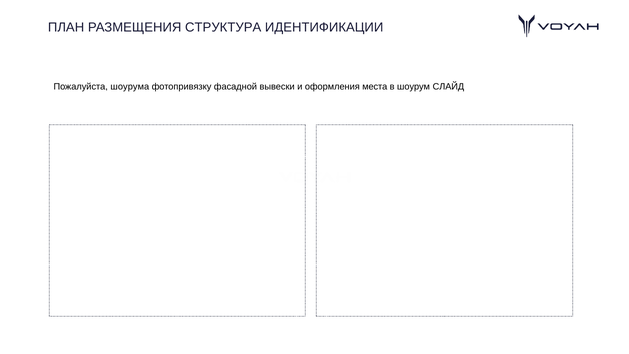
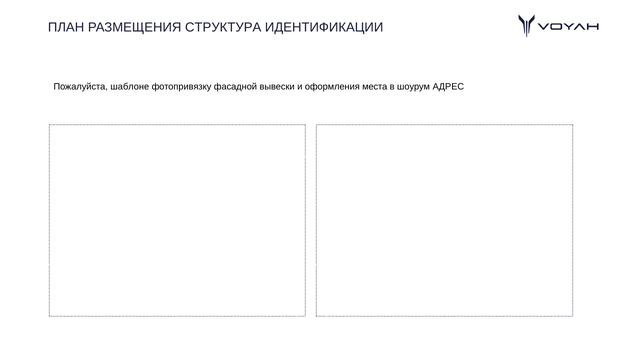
шоурума: шоурума -> шаблоне (130, 87)
СЛАЙД: СЛАЙД -> АДРЕС (448, 87)
